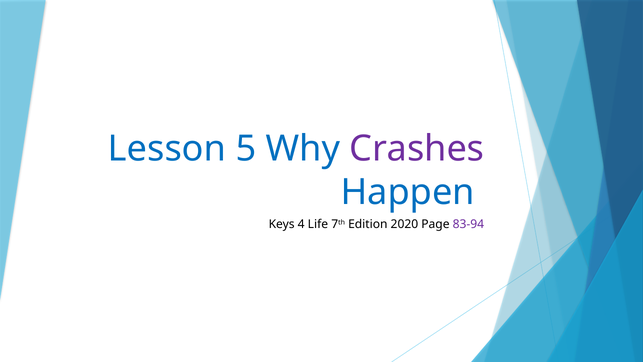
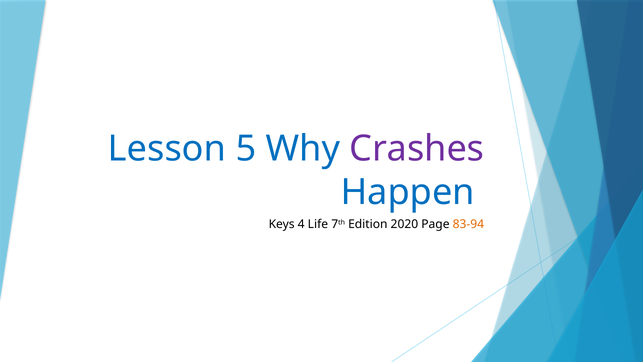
83-94 colour: purple -> orange (468, 224)
